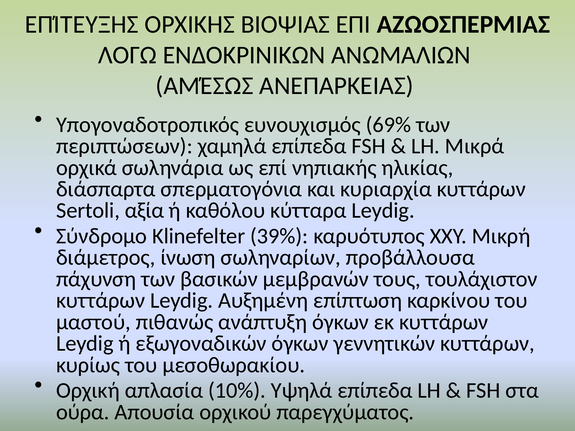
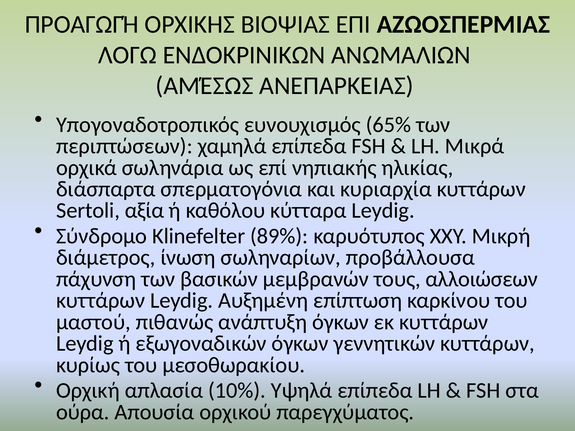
ΕΠΊΤΕΥΞΗΣ: ΕΠΊΤΕΥΞΗΣ -> ΠΡΟΑΓΩΓΉ (82, 24)
69%: 69% -> 65% (389, 125)
39%: 39% -> 89% (279, 236)
τουλάχιστον: τουλάχιστον -> αλλοιώσεων (482, 279)
